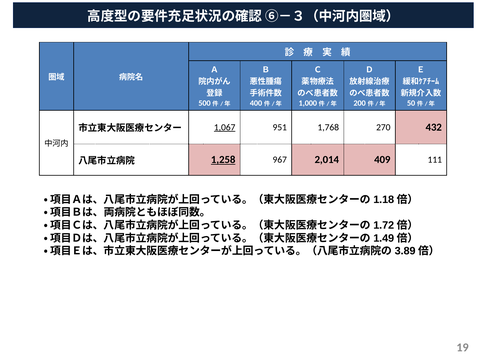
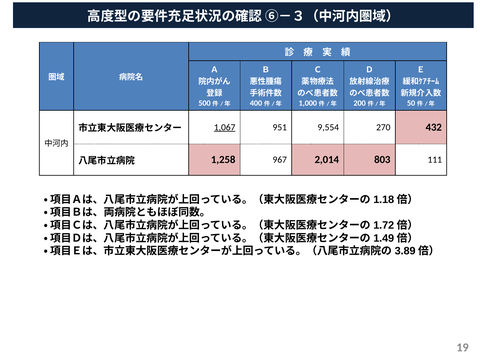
1,768: 1,768 -> 9,554 (328, 127)
1,258 underline: present -> none (223, 160)
409: 409 -> 803 (382, 160)
